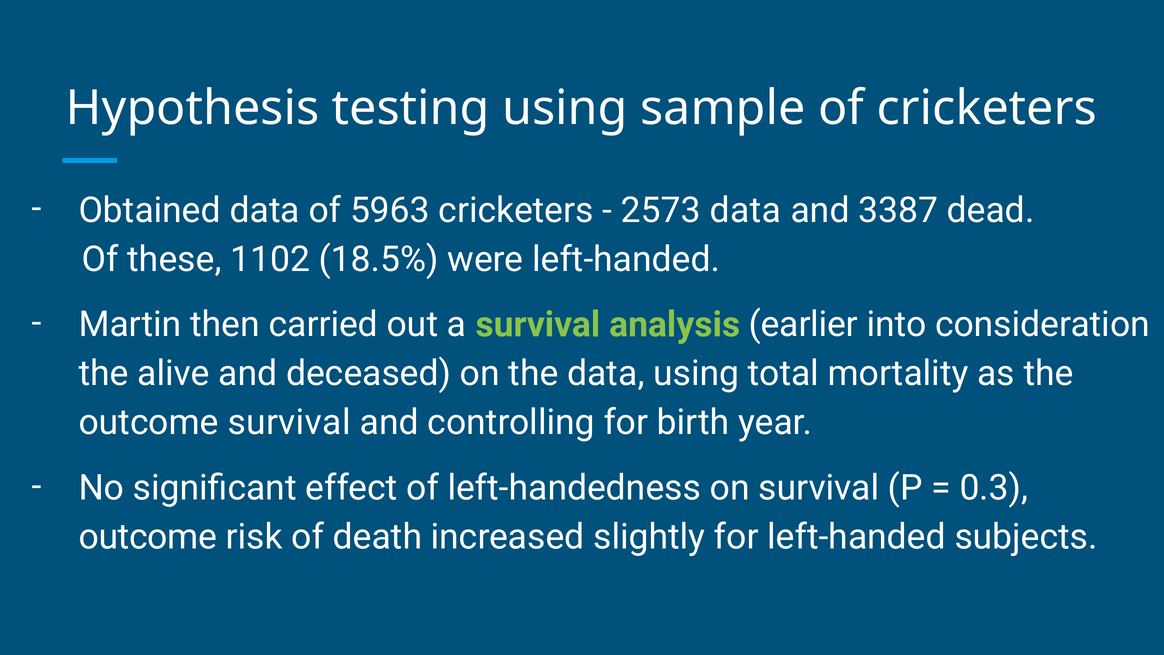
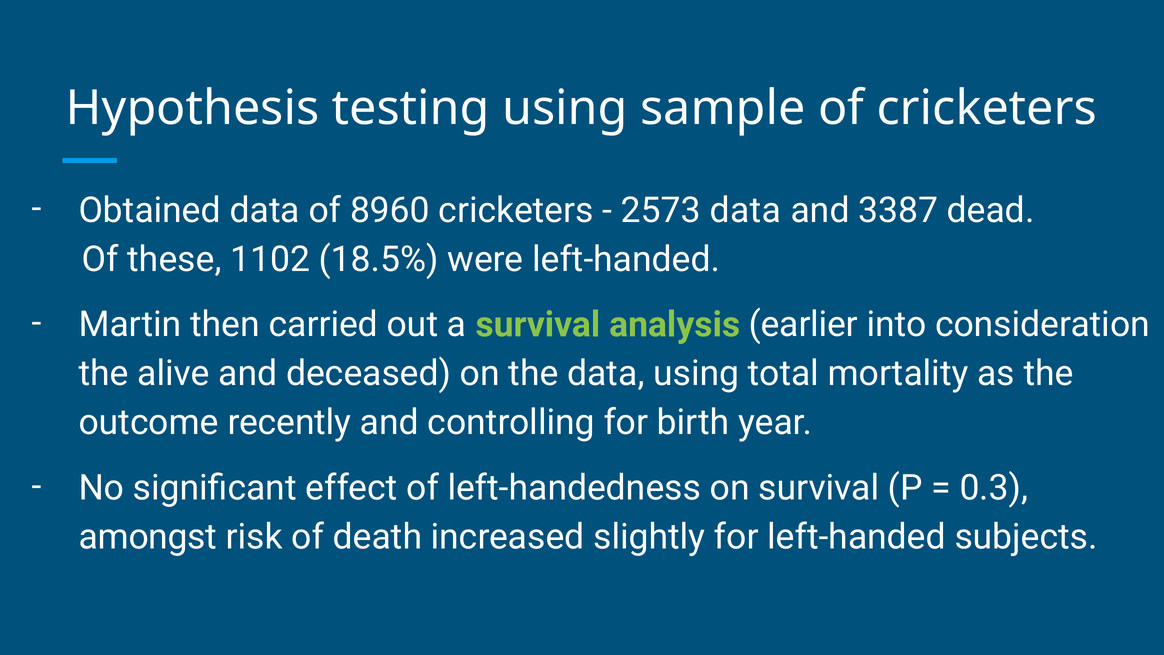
5963: 5963 -> 8960 (390, 210)
outcome survival: survival -> recently (289, 423)
outcome: outcome -> amongst (148, 537)
